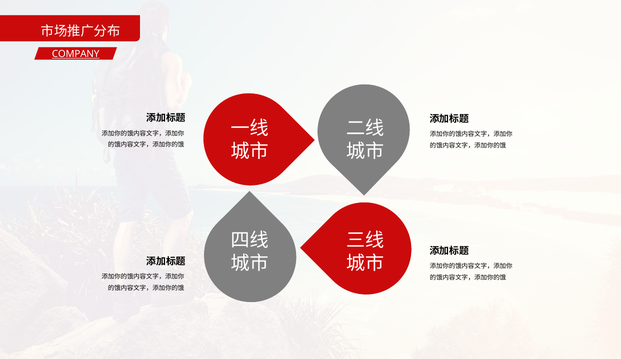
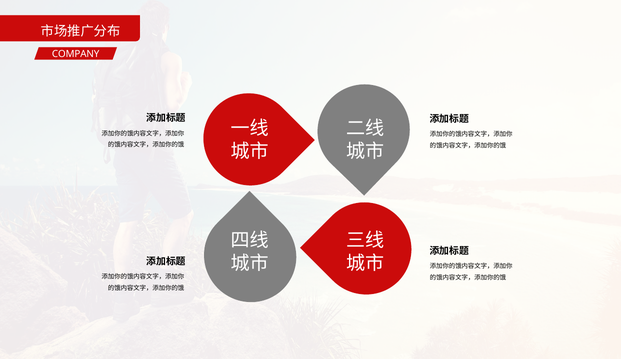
COMPANY underline: present -> none (76, 54)
